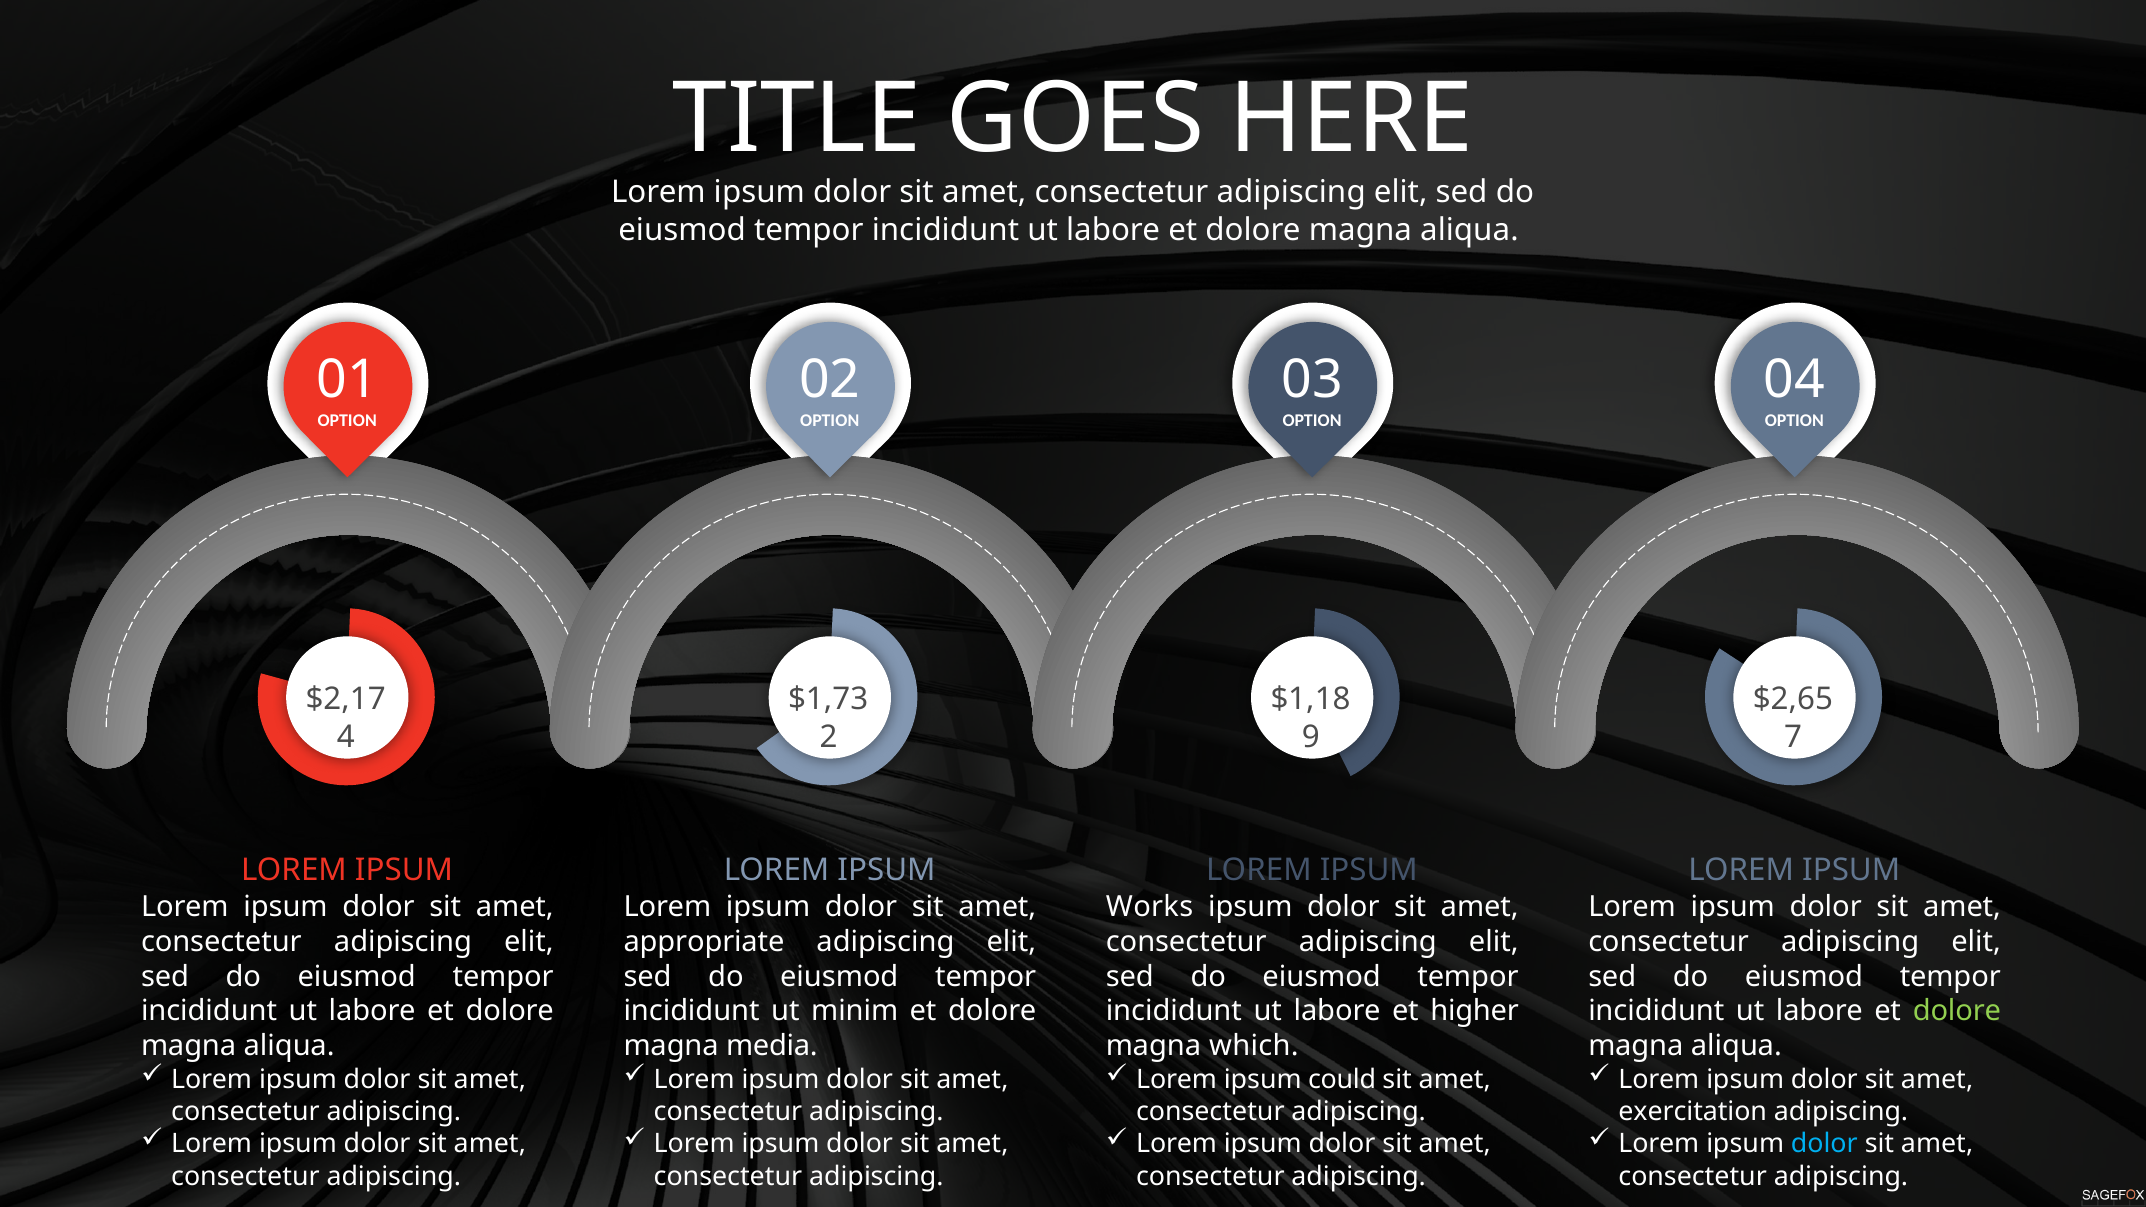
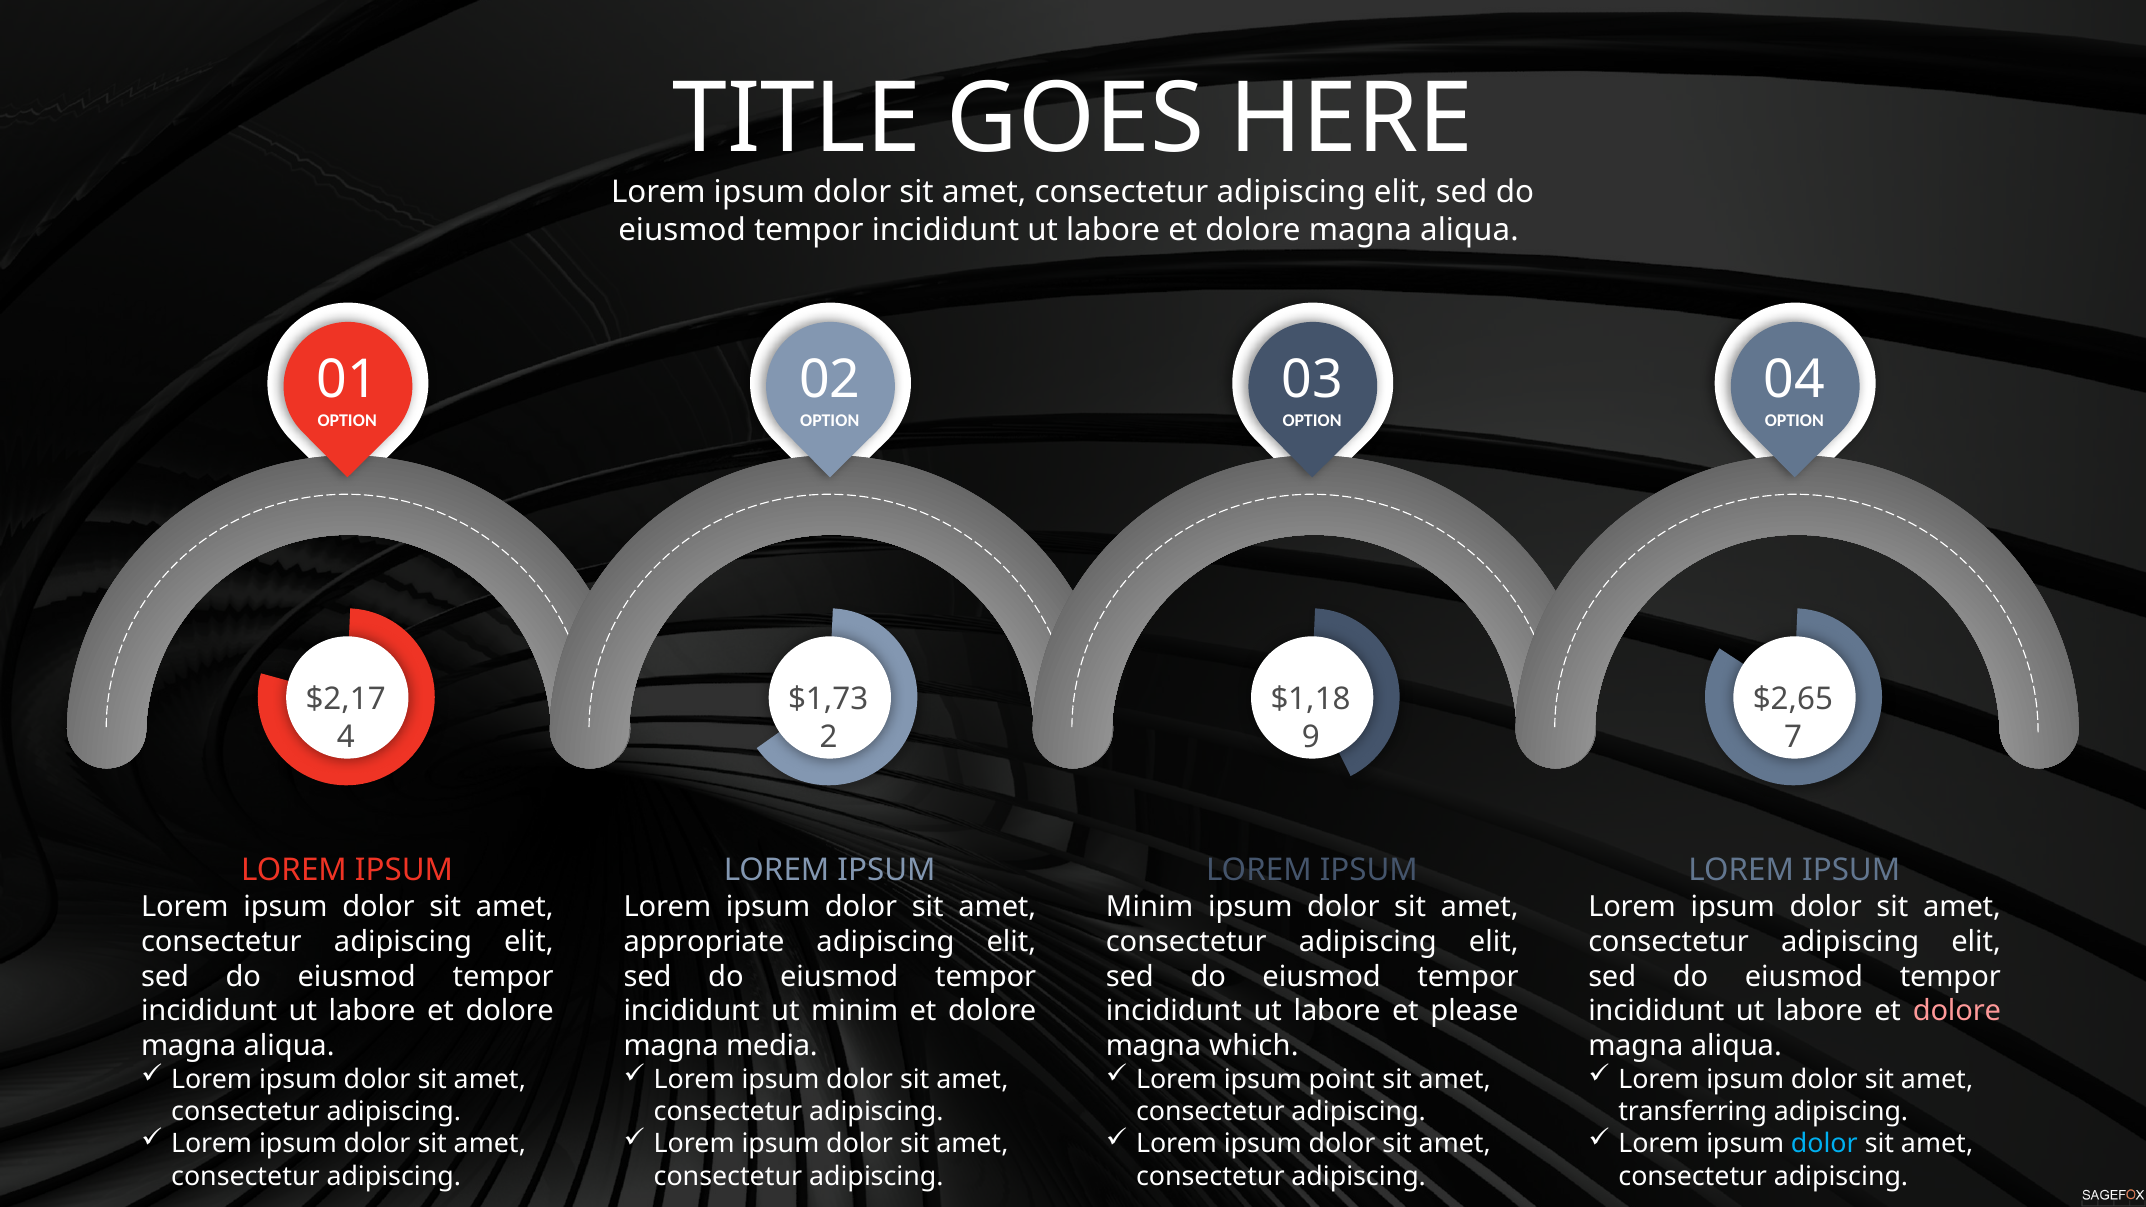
Works: Works -> Minim (1150, 907)
higher: higher -> please (1475, 1011)
dolore colour: light green -> pink (1957, 1011)
could: could -> point (1342, 1080)
exercitation: exercitation -> transferring (1693, 1112)
